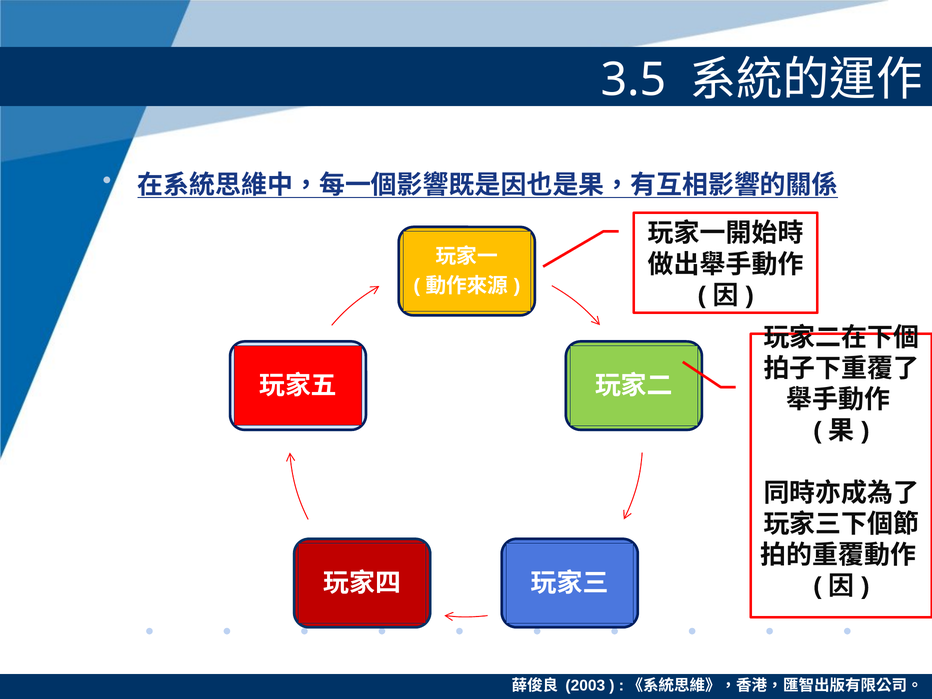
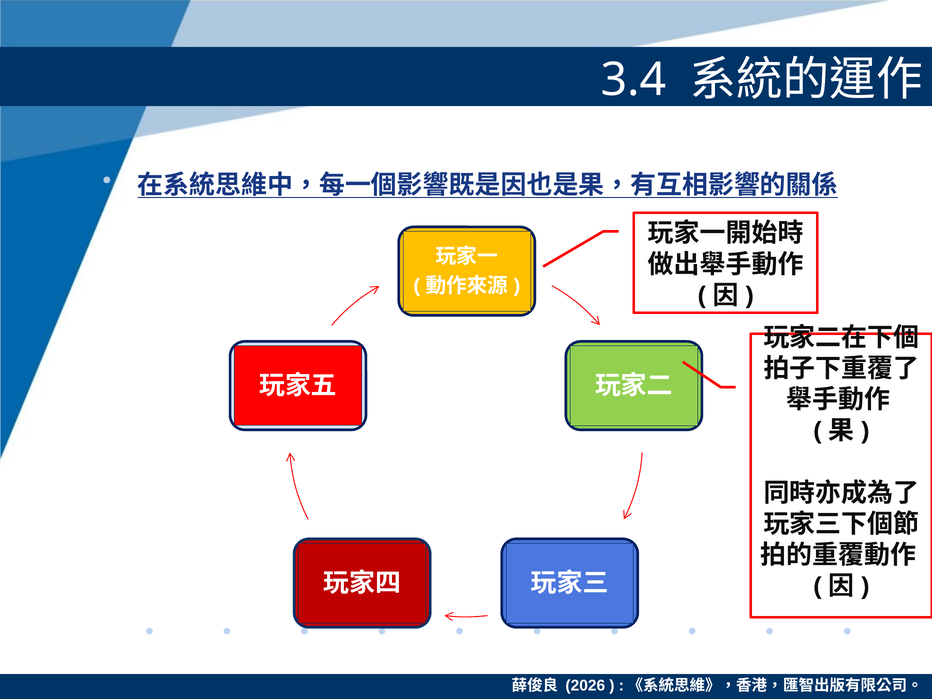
3.5: 3.5 -> 3.4 (634, 80)
2003: 2003 -> 2026 (585, 686)
